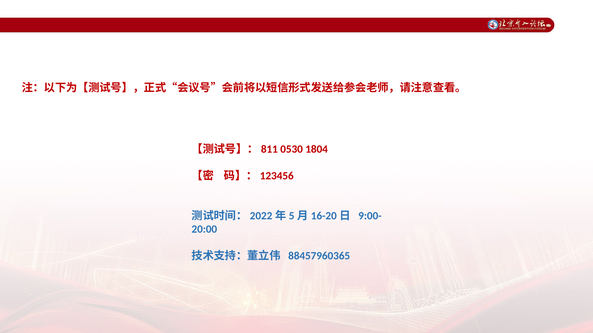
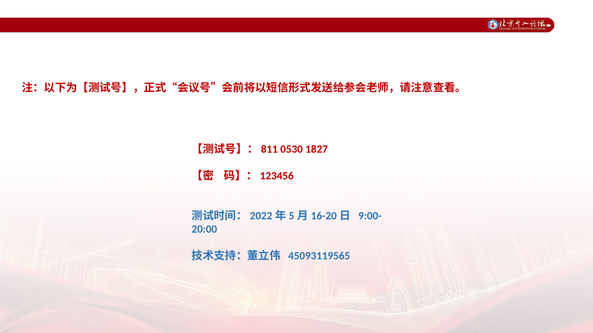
1804: 1804 -> 1827 (317, 149)
88457960365: 88457960365 -> 45093119565 (319, 256)
